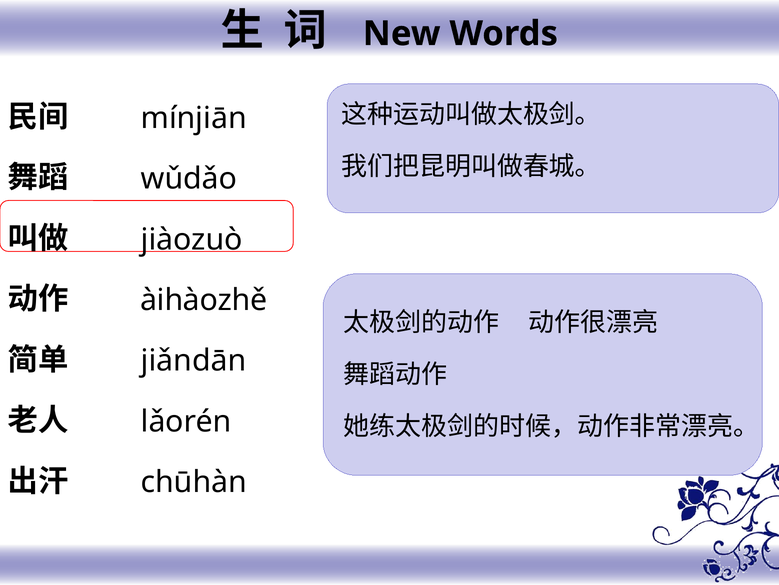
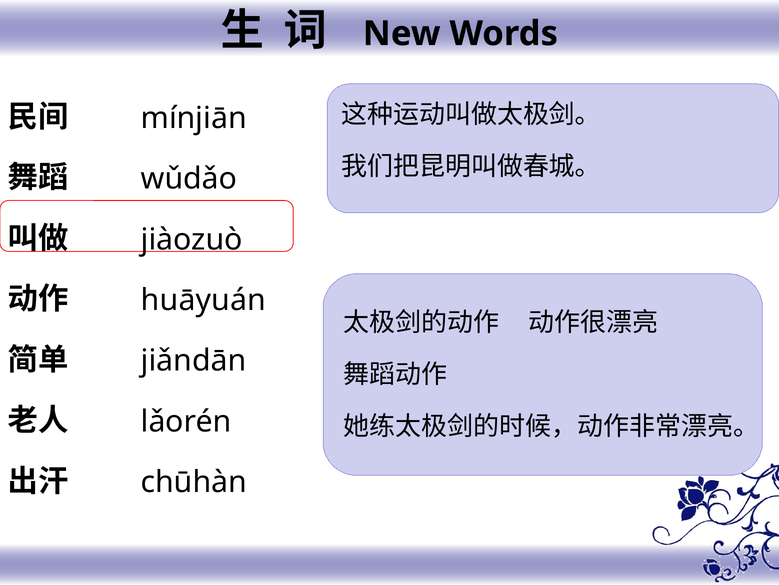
àihàozhě: àihàozhě -> huāyuán (203, 300)
